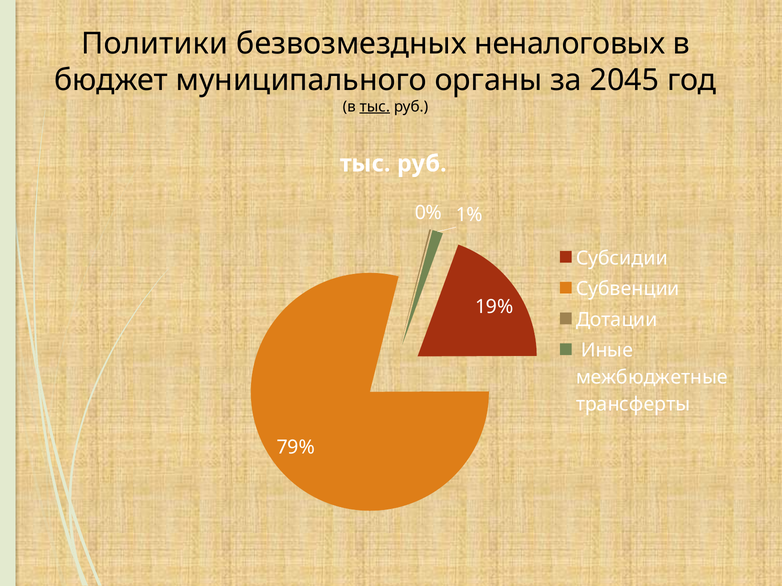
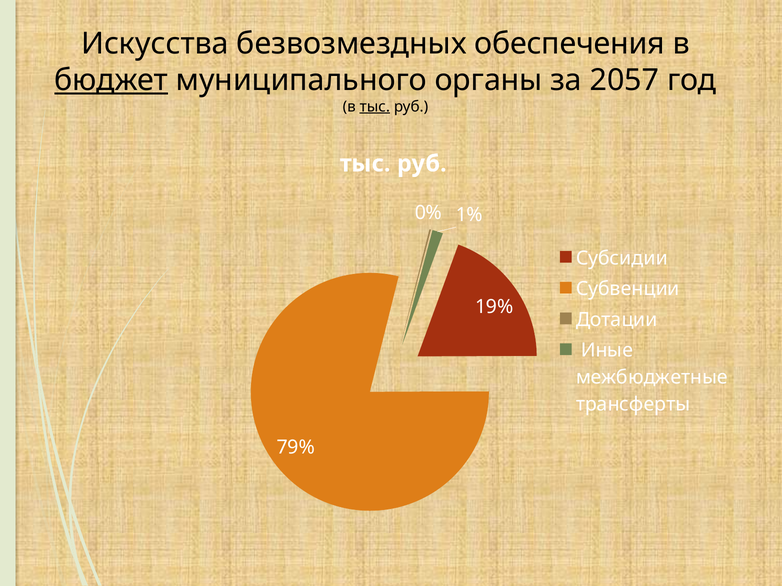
Политики: Политики -> Искусства (155, 44)
неналоговых: неналоговых -> обеспечения (570, 44)
бюджет underline: none -> present (111, 80)
2045: 2045 -> 2057 (624, 80)
